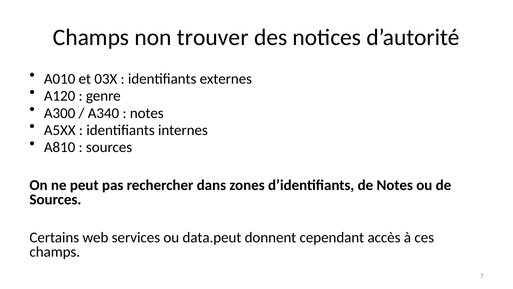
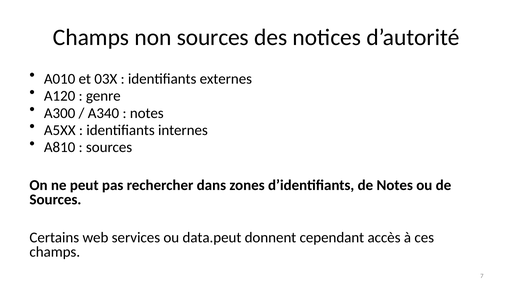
non trouver: trouver -> sources (213, 37)
